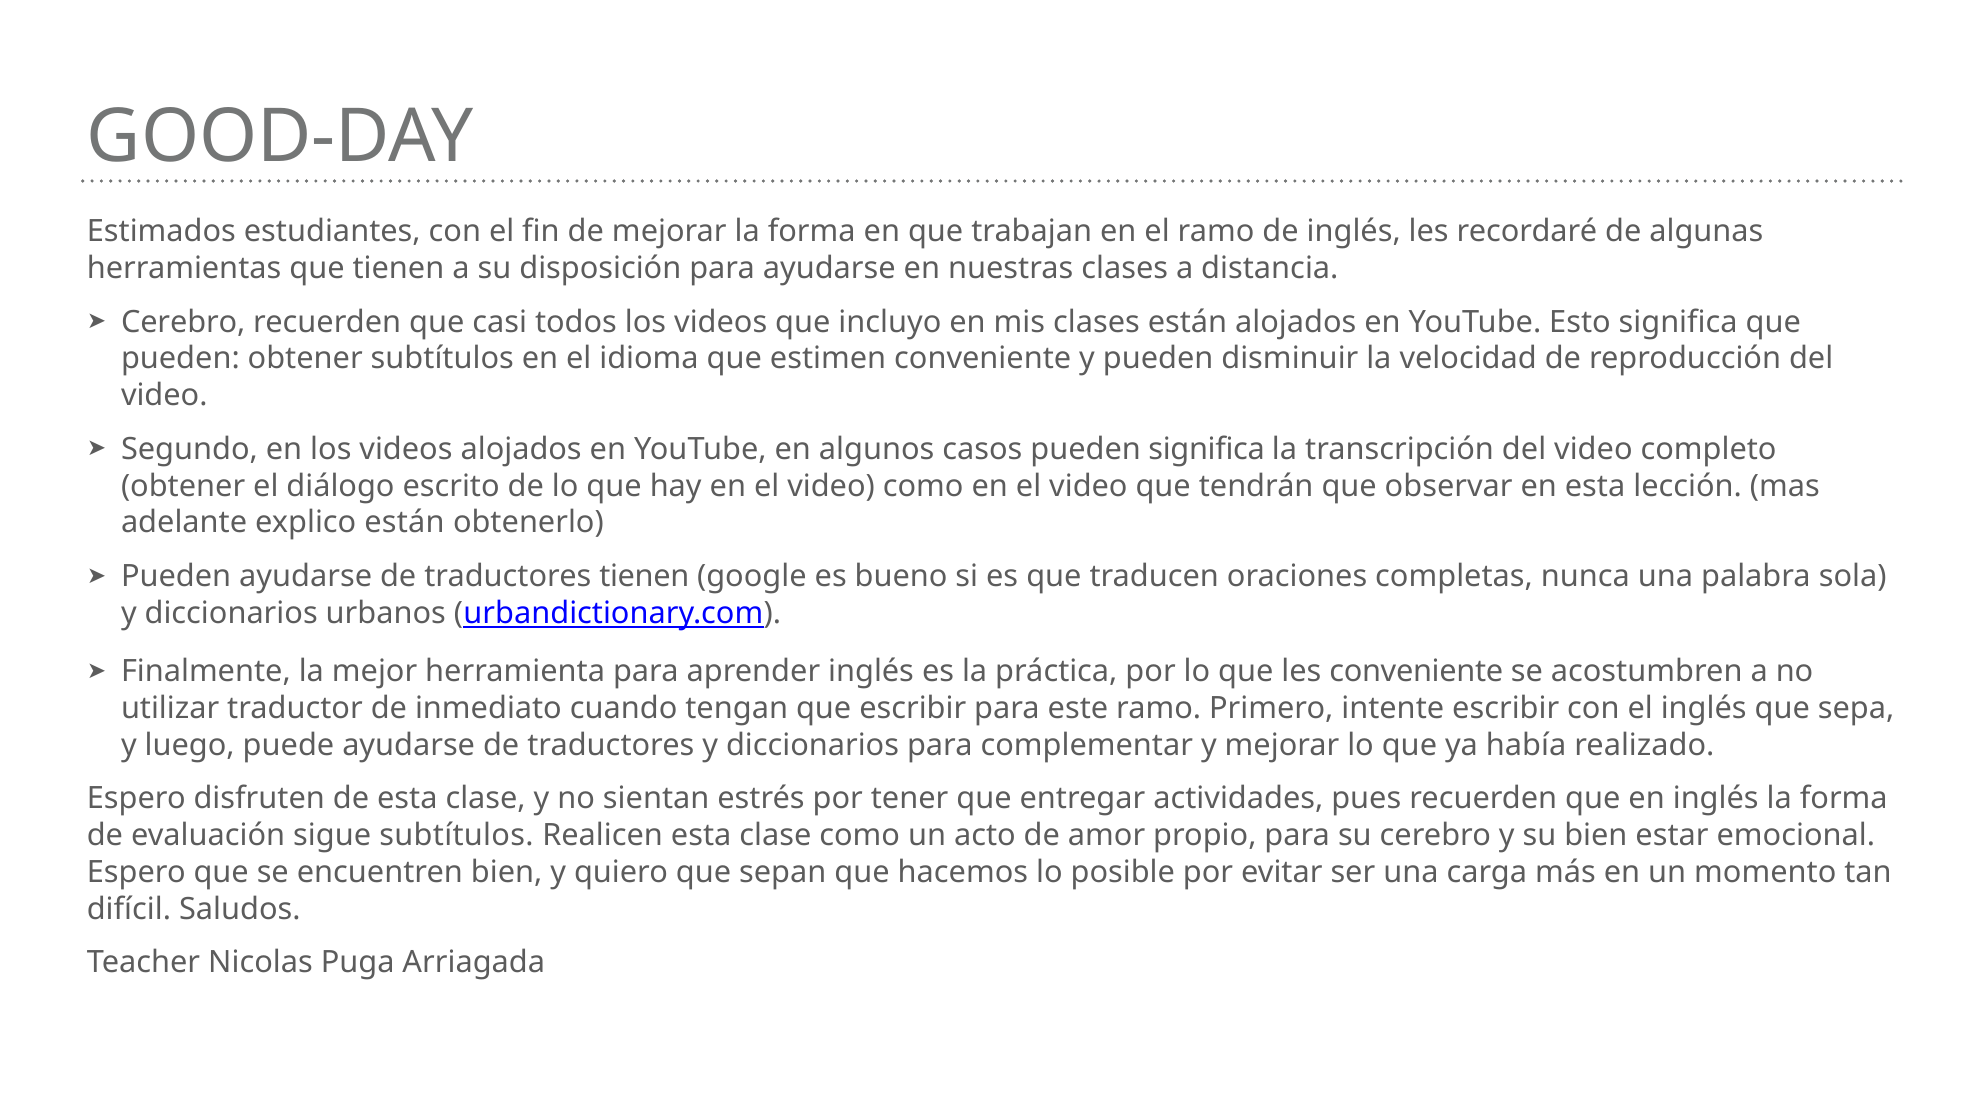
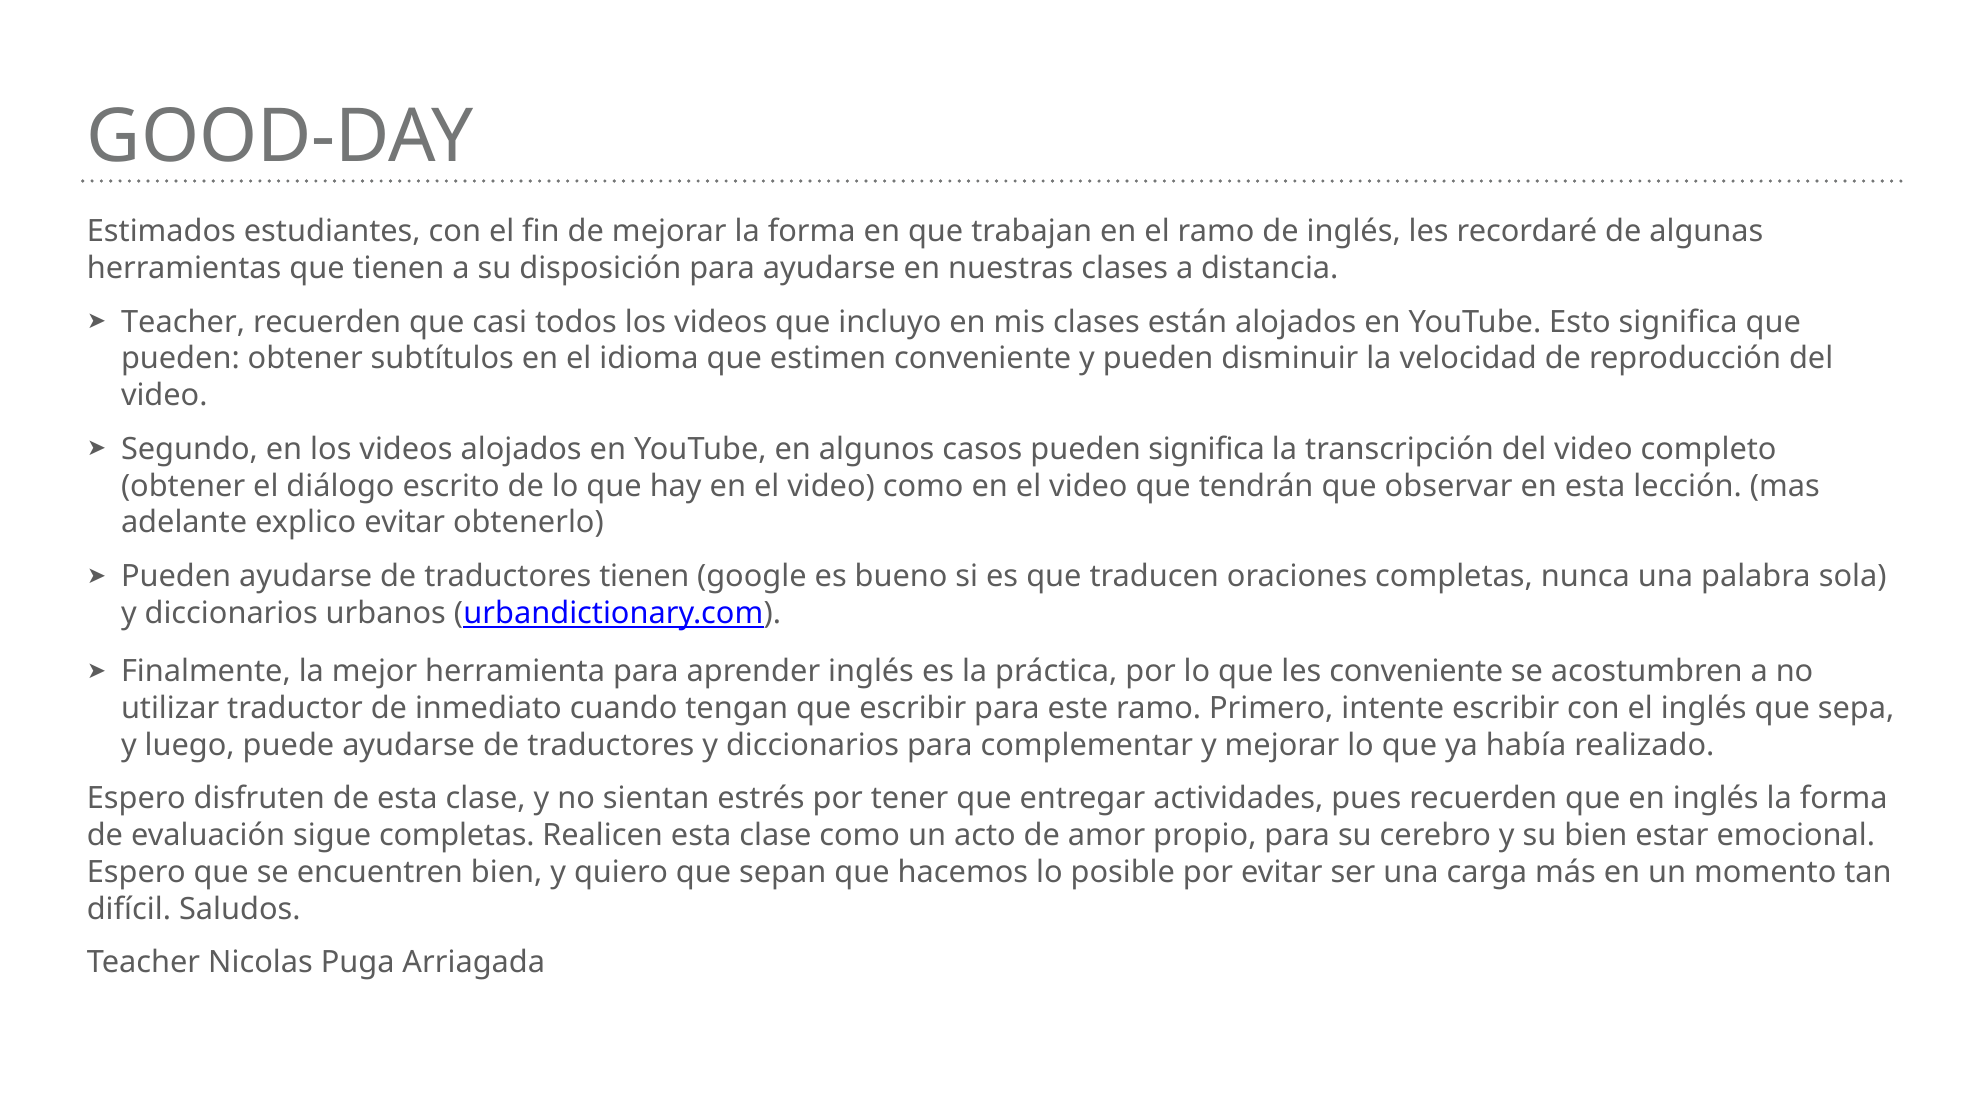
Cerebro: Cerebro -> Teacher (183, 322)
explico están: están -> evitar (405, 523)
sigue subtítulos: subtítulos -> completas (457, 836)
